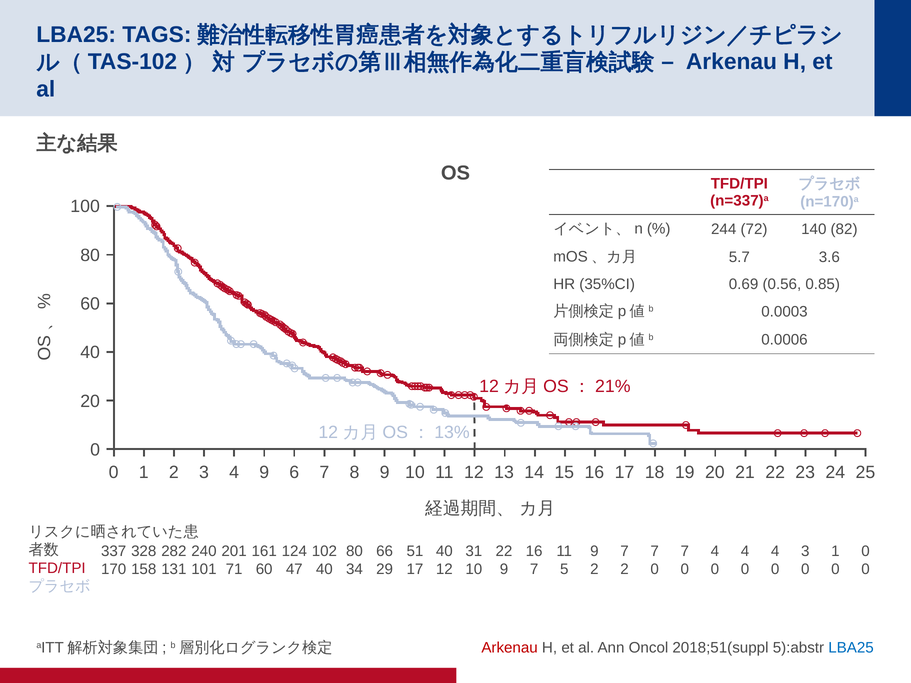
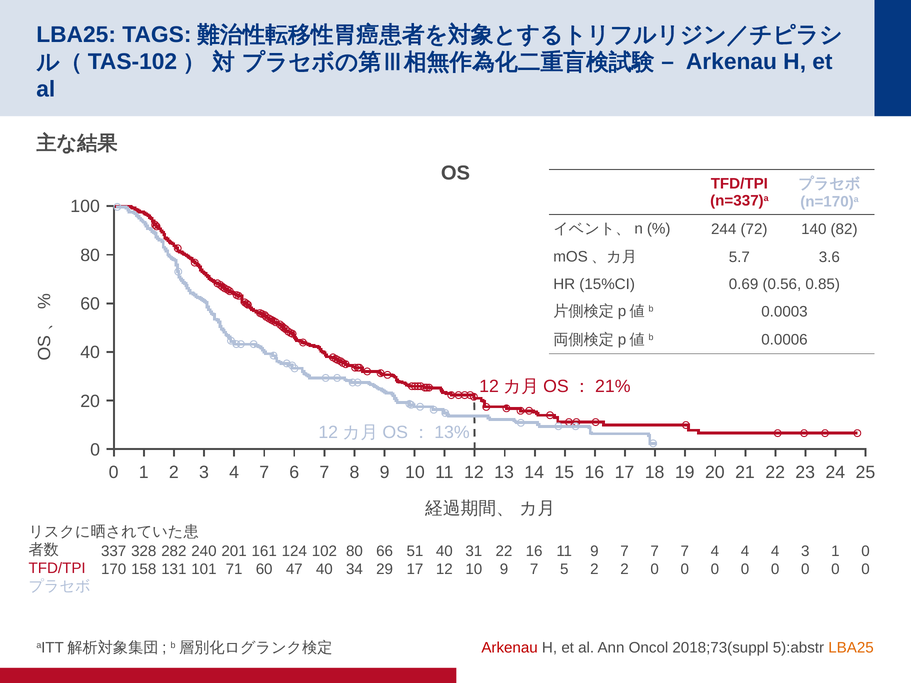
35%CI: 35%CI -> 15%CI (607, 285)
4 9: 9 -> 7 (264, 473)
2018;51(suppl: 2018;51(suppl -> 2018;73(suppl (720, 648)
LBA25 colour: blue -> orange (851, 648)
